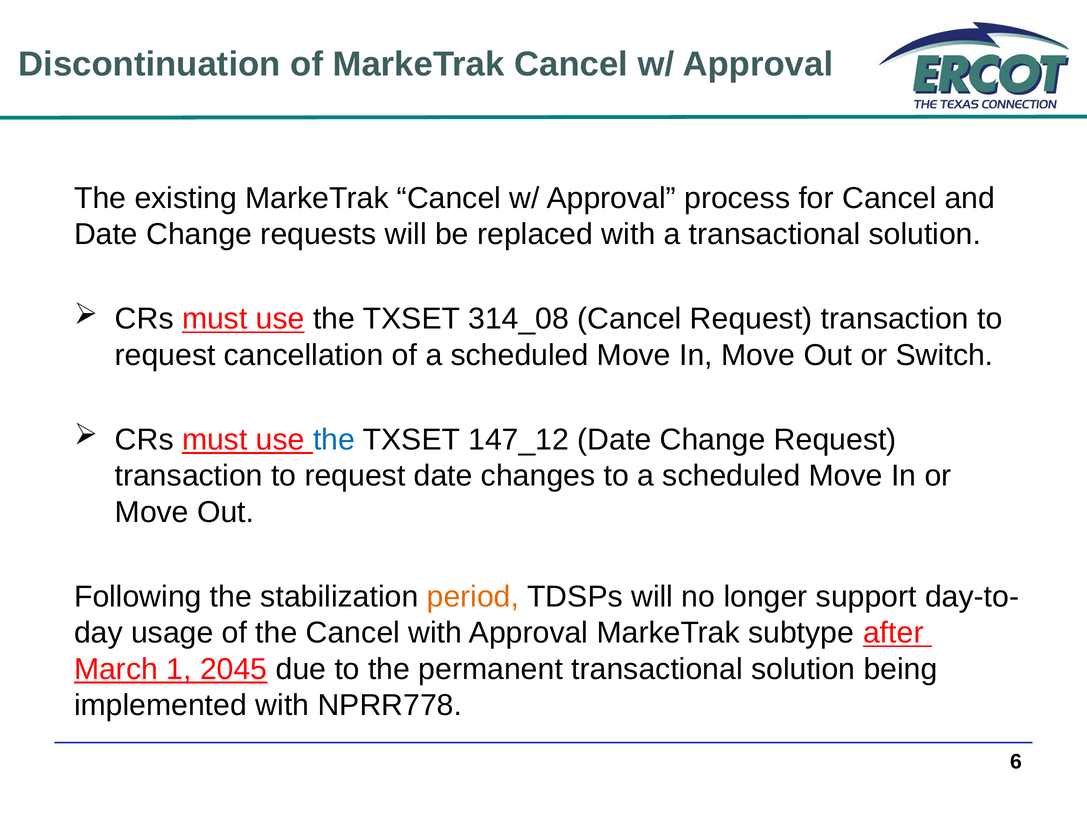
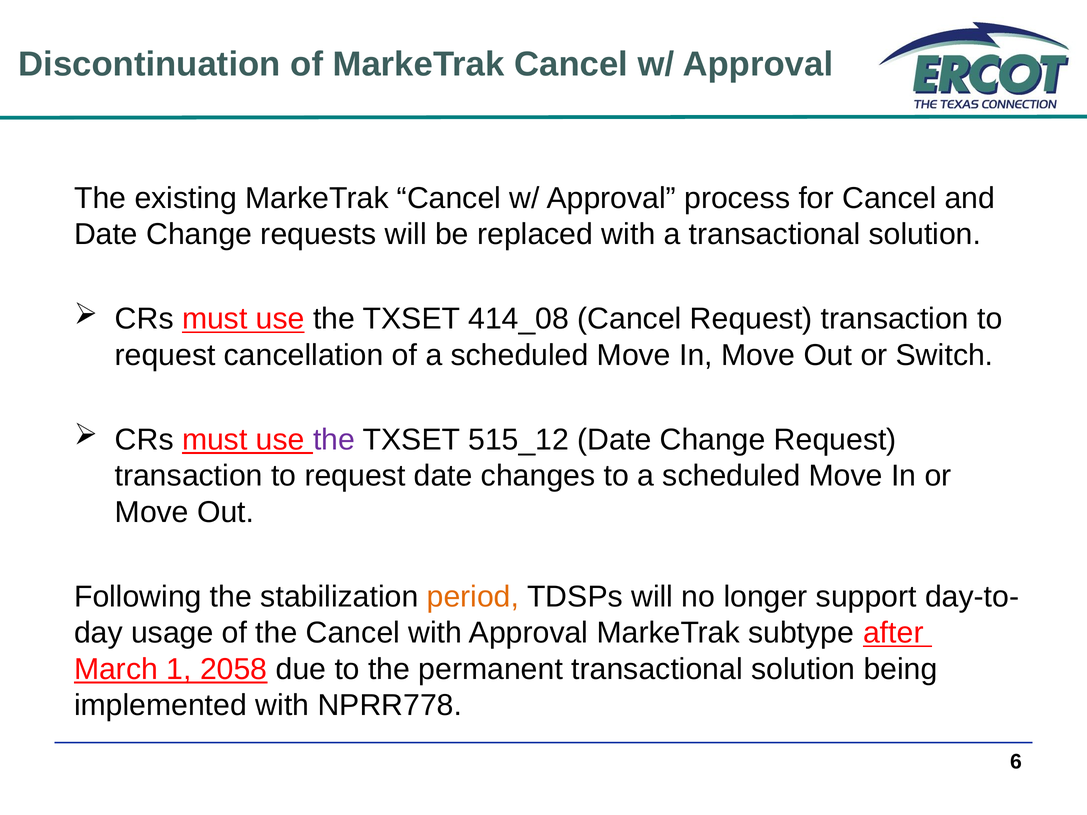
314_08: 314_08 -> 414_08 (519, 319)
the colour: blue -> purple (334, 440)
147_12: 147_12 -> 515_12 (519, 440)
2045: 2045 -> 2058 (234, 669)
